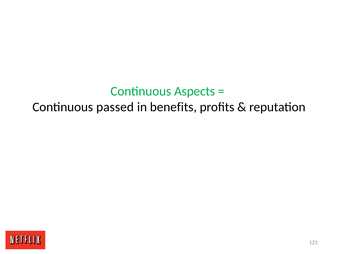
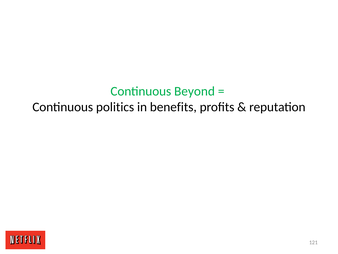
Aspects: Aspects -> Beyond (195, 91)
passed: passed -> politics (115, 107)
